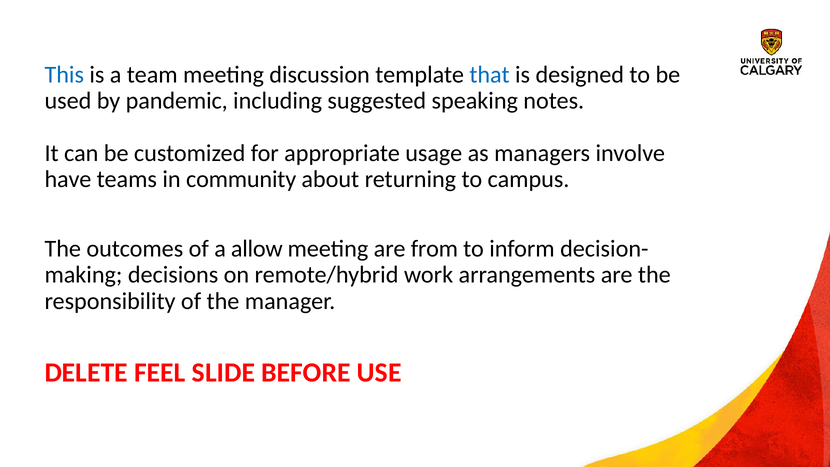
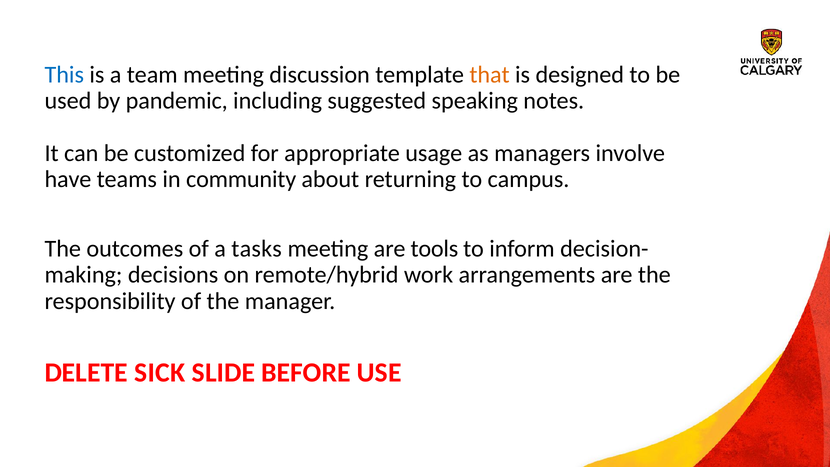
that colour: blue -> orange (490, 75)
allow: allow -> tasks (257, 249)
from: from -> tools (434, 249)
FEEL: FEEL -> SICK (160, 372)
